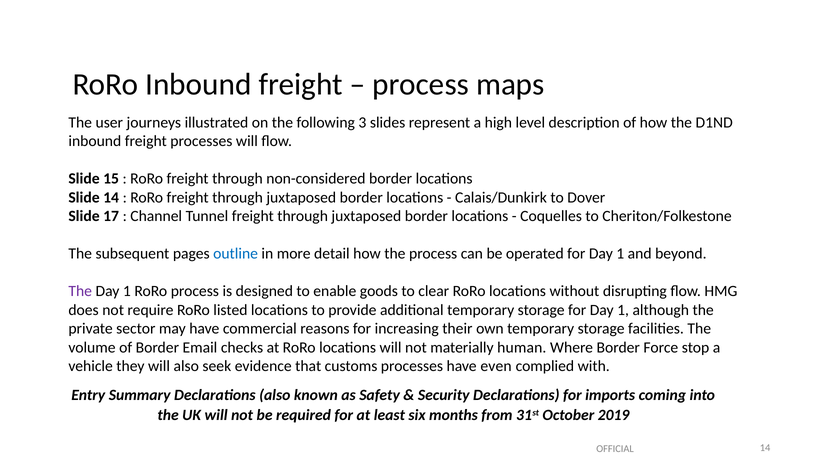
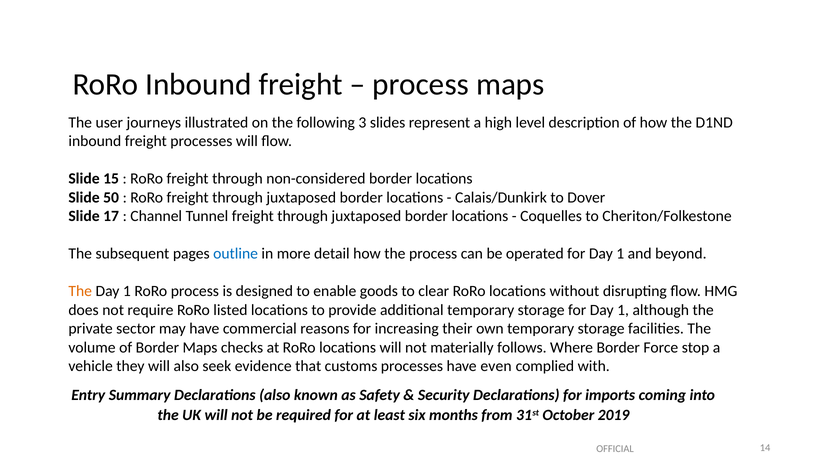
Slide 14: 14 -> 50 (111, 197)
The colour: purple -> orange (80, 291)
Border Email: Email -> Maps (200, 348)
human: human -> follows (522, 348)
